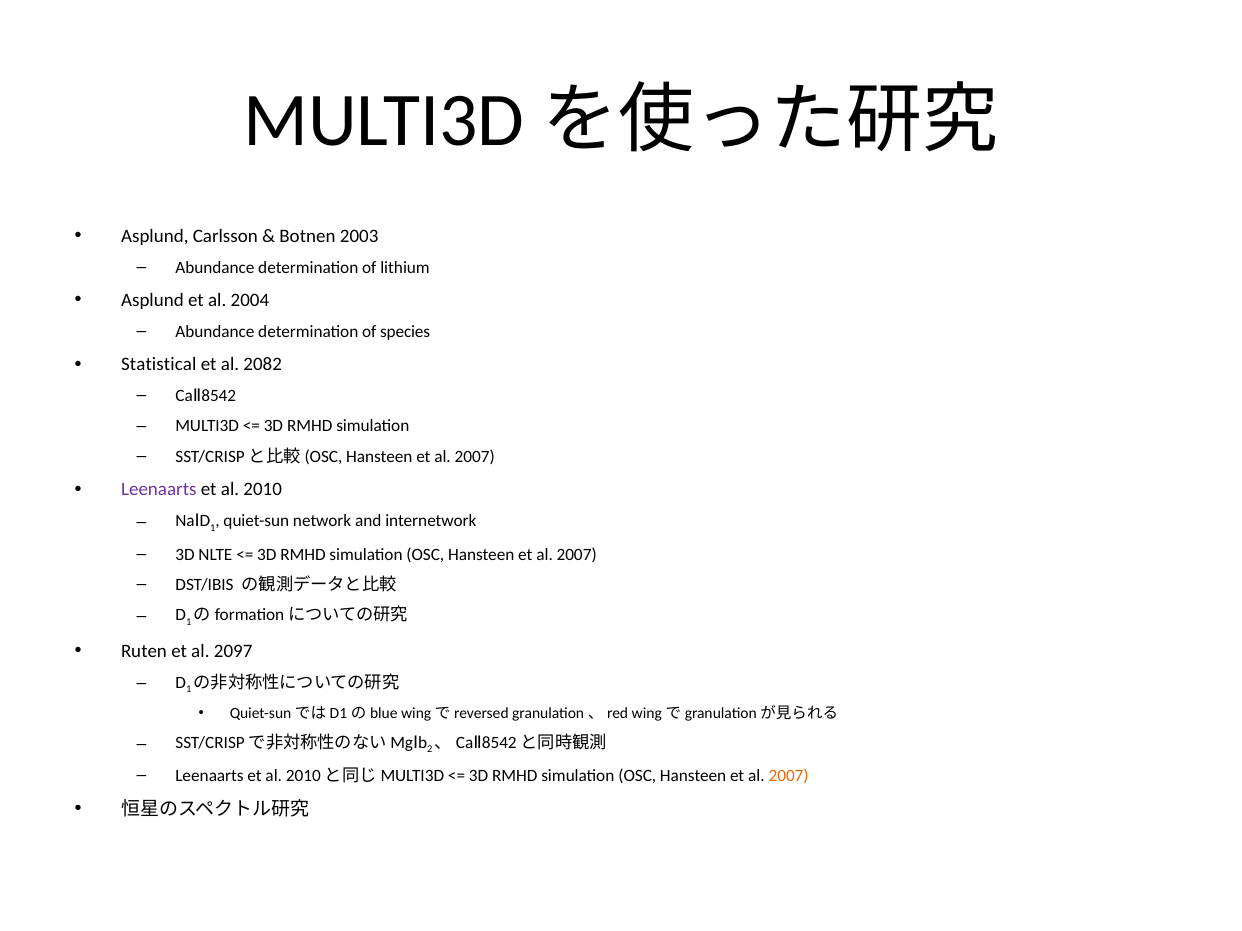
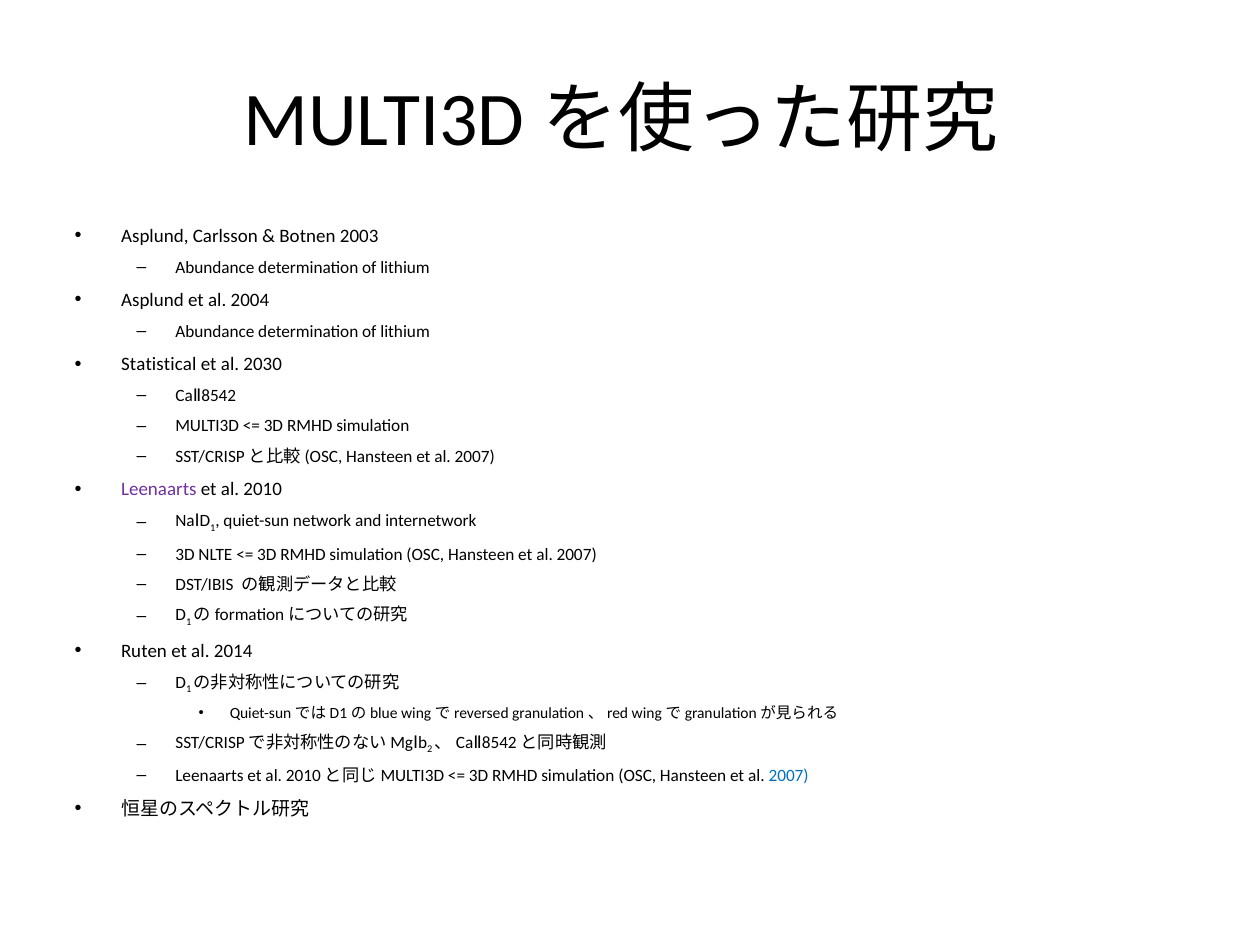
species: species -> lithium (405, 332)
2082: 2082 -> 2030 (263, 365)
2097: 2097 -> 2014 (233, 651)
2007 colour: orange -> blue (789, 777)
